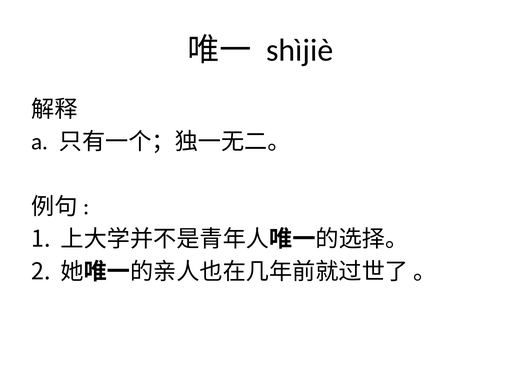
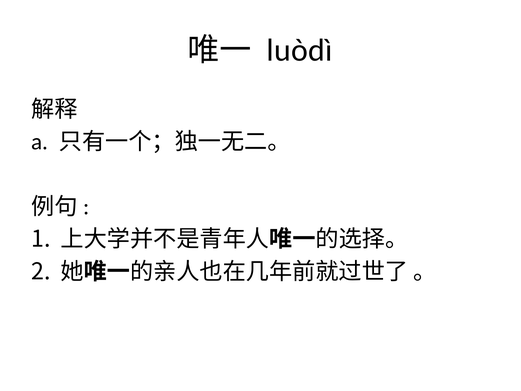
shìjiè: shìjiè -> luòdì (300, 50)
